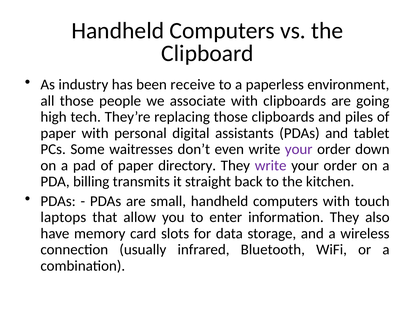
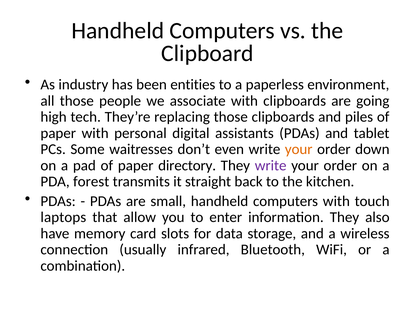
receive: receive -> entities (193, 85)
your colour: purple -> orange (299, 149)
billing: billing -> forest (91, 182)
